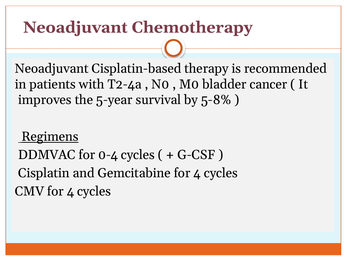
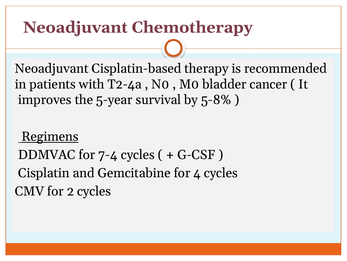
0-4: 0-4 -> 7-4 (108, 154)
CMV for 4: 4 -> 2 (70, 191)
